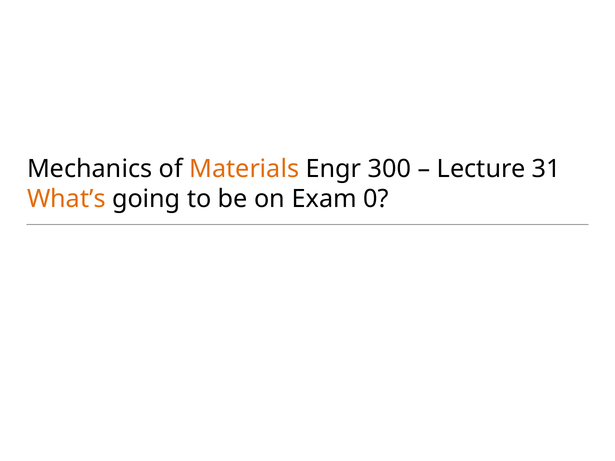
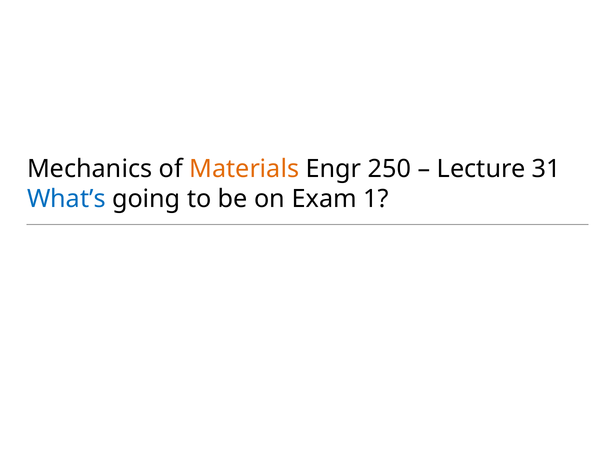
300: 300 -> 250 (390, 169)
What’s colour: orange -> blue (66, 199)
0: 0 -> 1 (376, 199)
